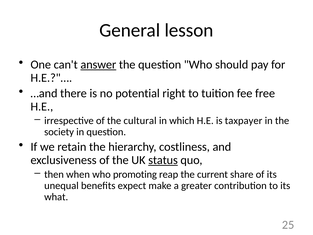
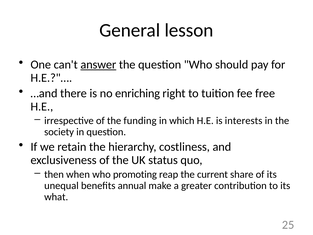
potential: potential -> enriching (138, 93)
cultural: cultural -> funding (140, 121)
taxpayer: taxpayer -> interests (244, 121)
status underline: present -> none (163, 160)
expect: expect -> annual (132, 185)
